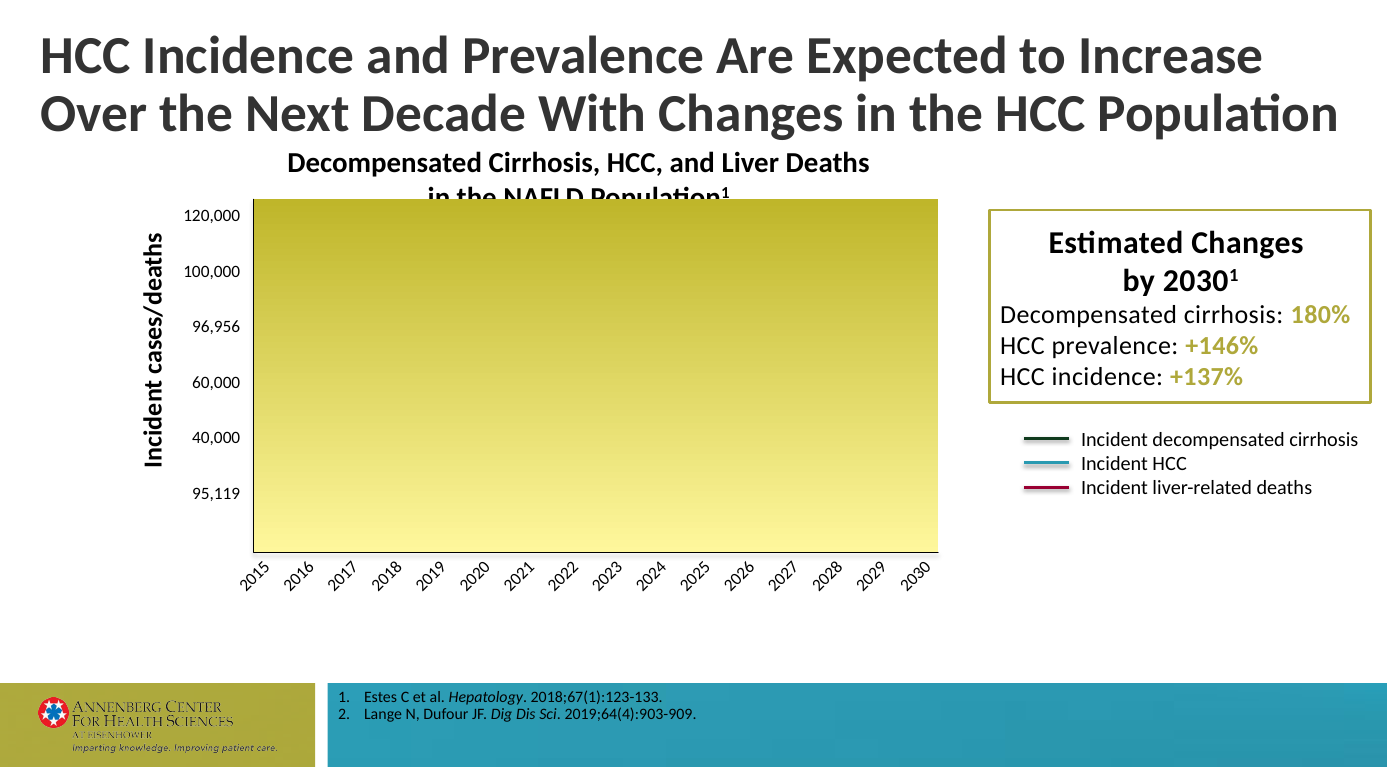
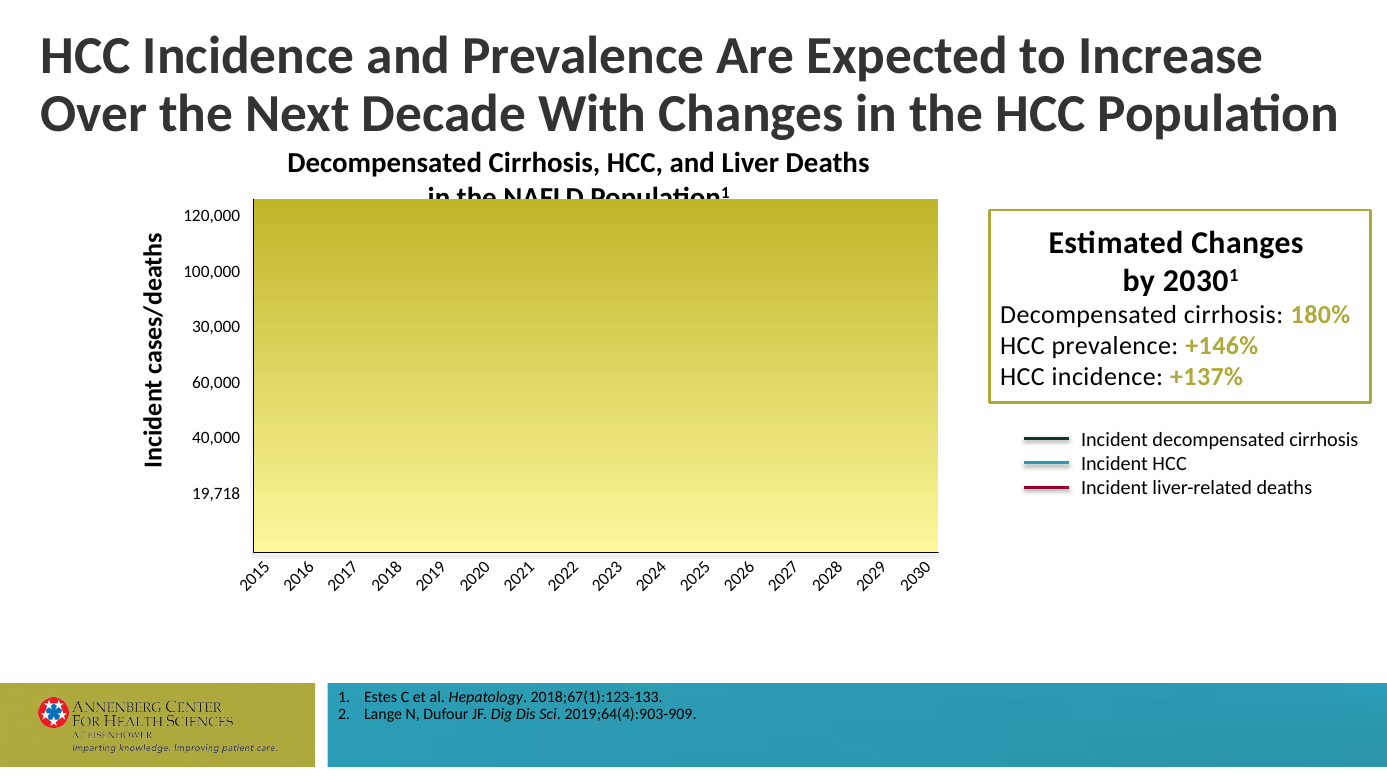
96,956: 96,956 -> 30,000 (216, 327)
95,119: 95,119 -> 19,718 (216, 494)
